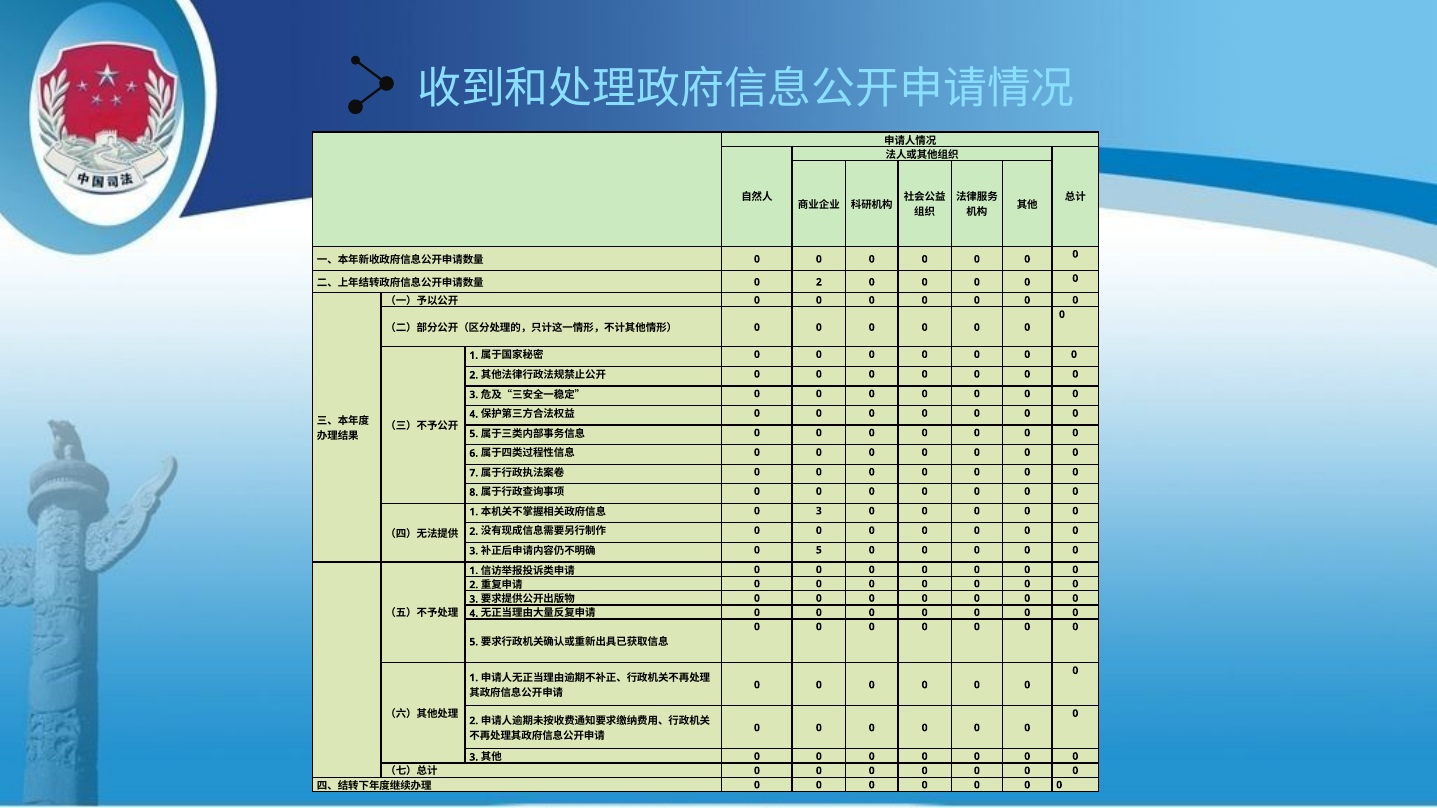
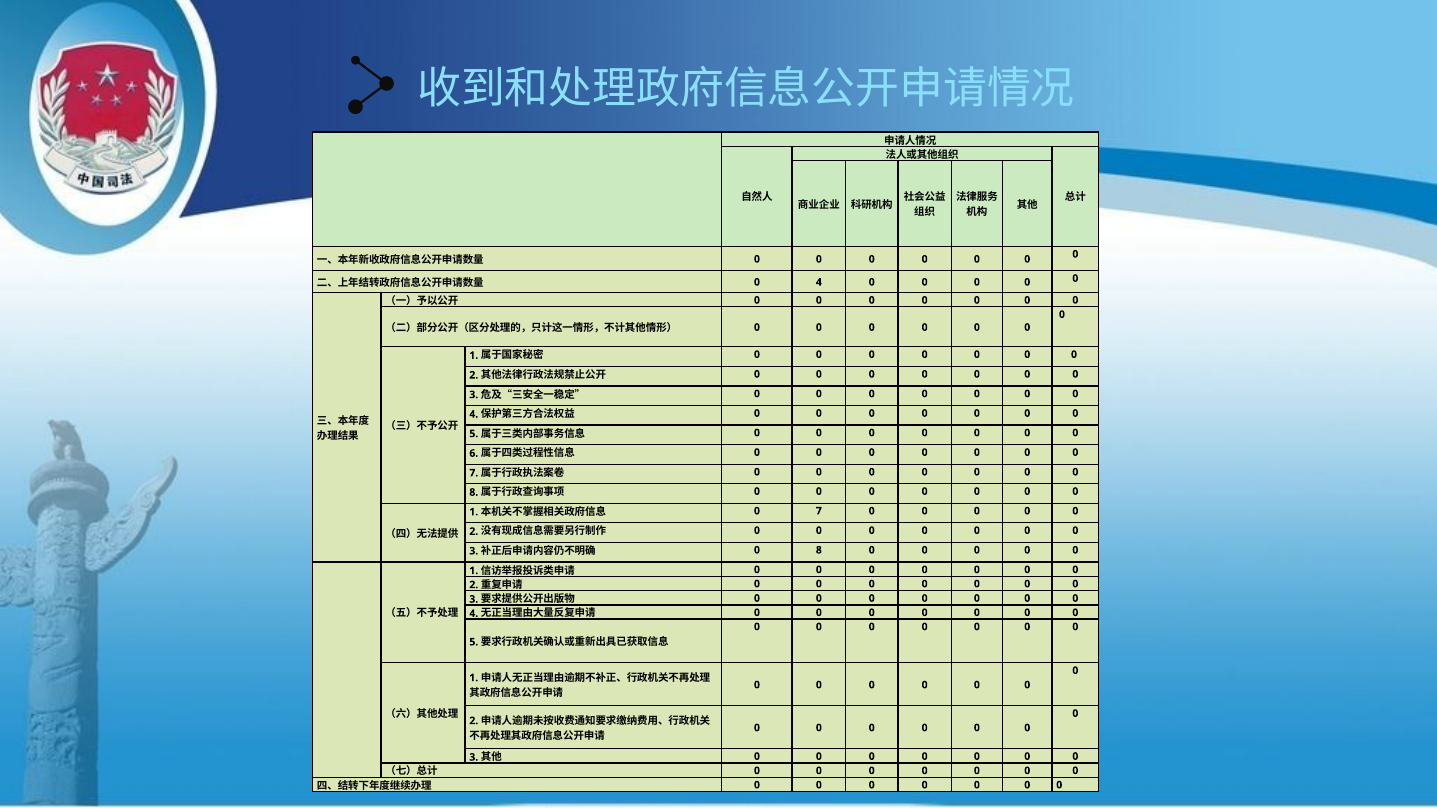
2: 2 -> 4 (819, 282)
3: 3 -> 7 (819, 511)
5: 5 -> 8 (819, 550)
